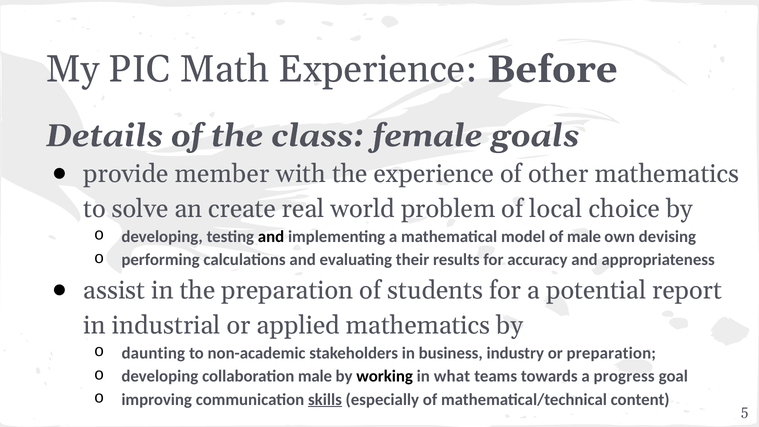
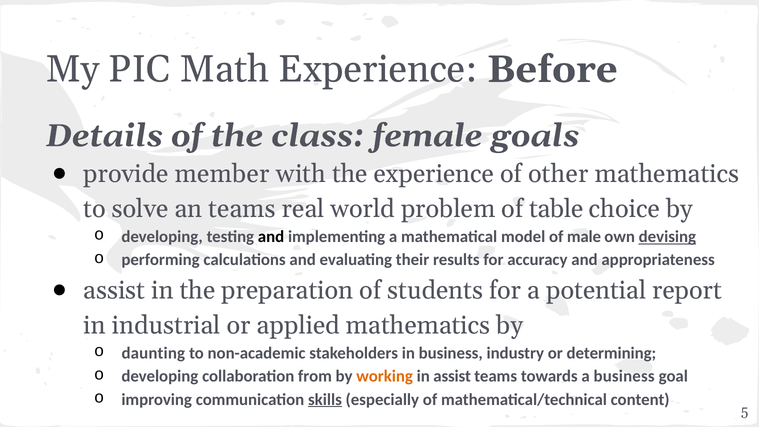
an create: create -> teams (242, 209)
local: local -> table (556, 209)
devising underline: none -> present (667, 237)
or preparation: preparation -> determining (611, 353)
collaboration male: male -> from (315, 376)
working colour: black -> orange (385, 376)
in what: what -> assist (452, 376)
a progress: progress -> business (624, 376)
